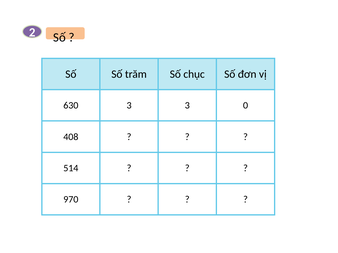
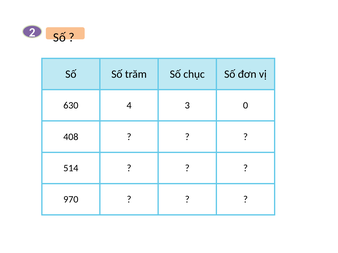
630 3: 3 -> 4 (129, 106)
